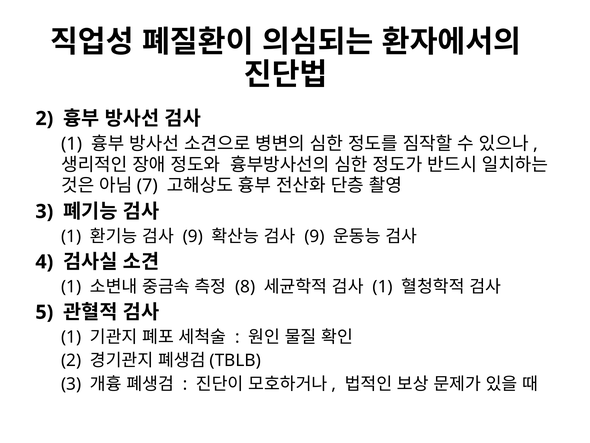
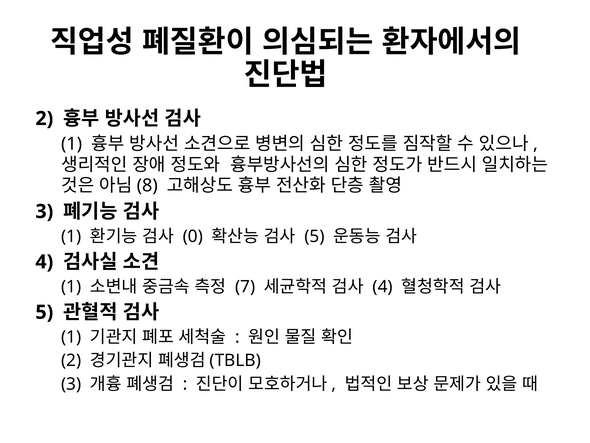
7: 7 -> 8 (147, 185)
9: 9 -> 0 (193, 236)
9: 9 -> 5 (314, 236)
8: 8 -> 7 (245, 286)
1: 1 -> 4 (383, 286)
